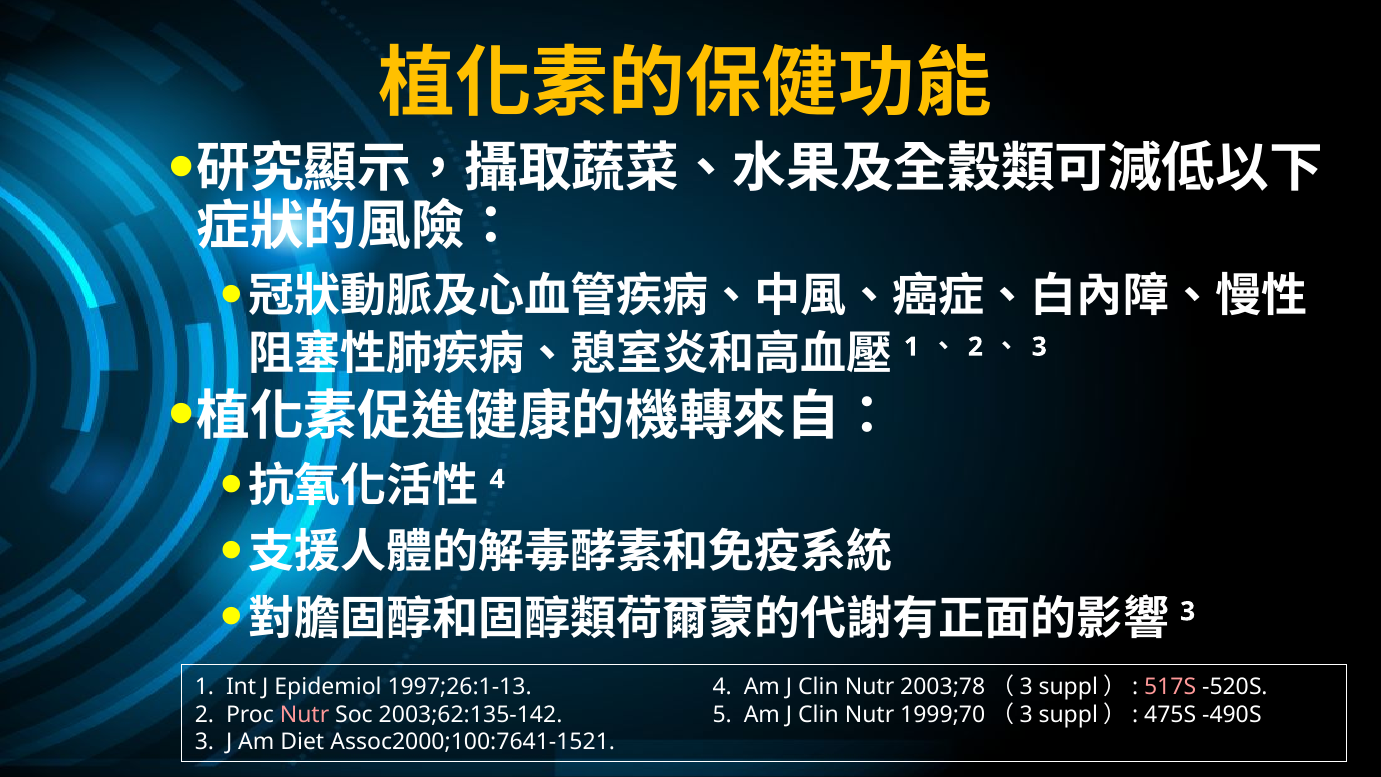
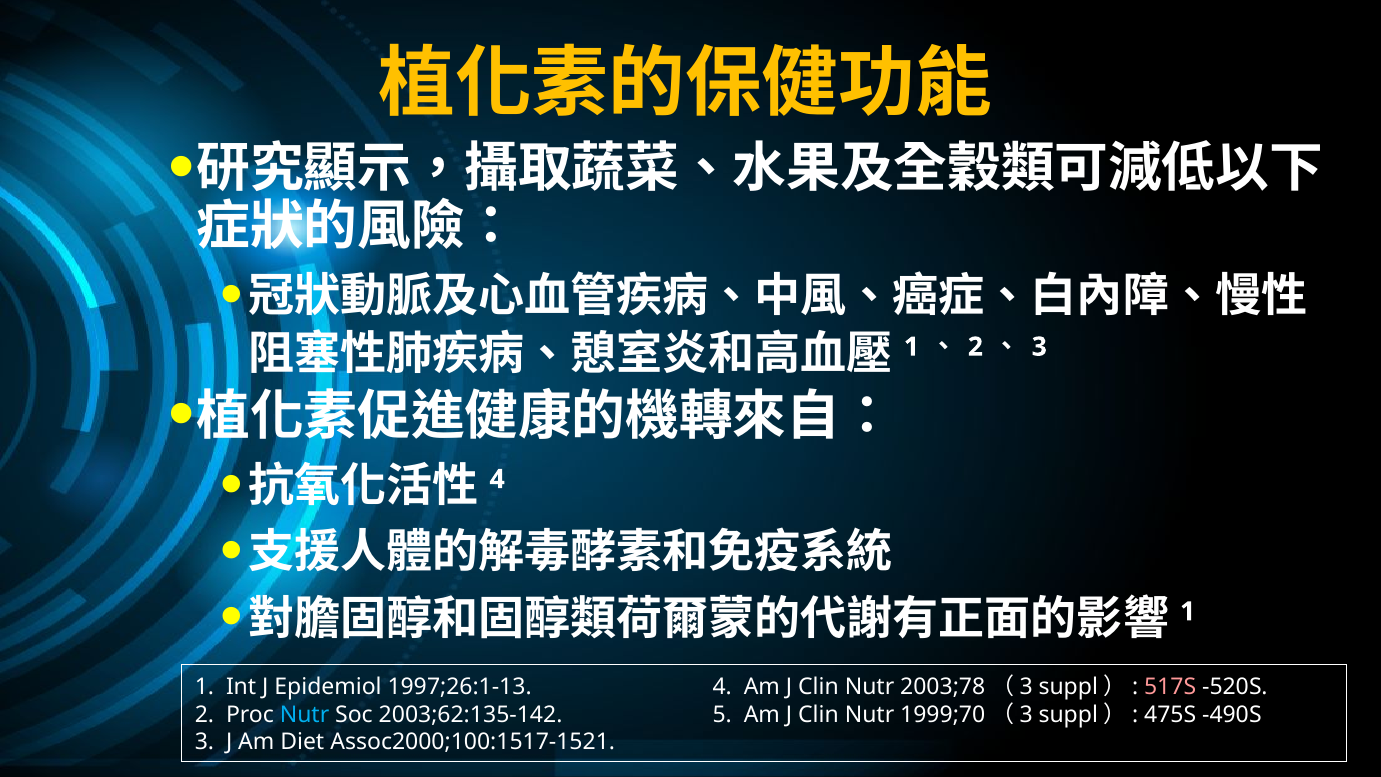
3: 3 -> 1 (1188, 611)
Nutr colour: pink -> light blue (305, 714)
Assoc2000;100:7641-1521: Assoc2000;100:7641-1521 -> Assoc2000;100:1517-1521 (473, 742)
